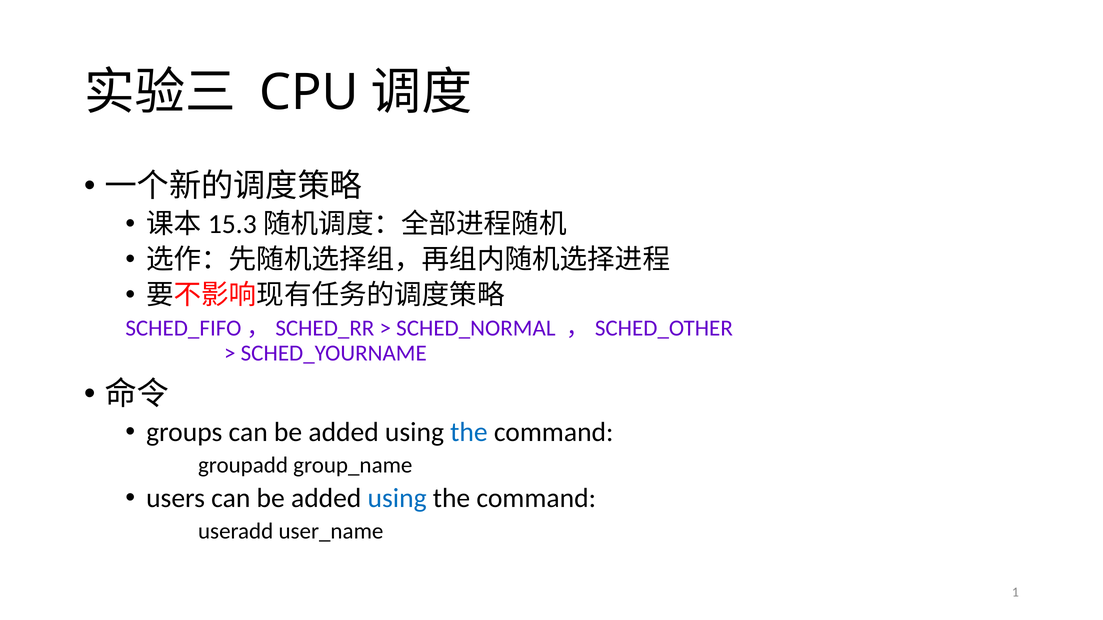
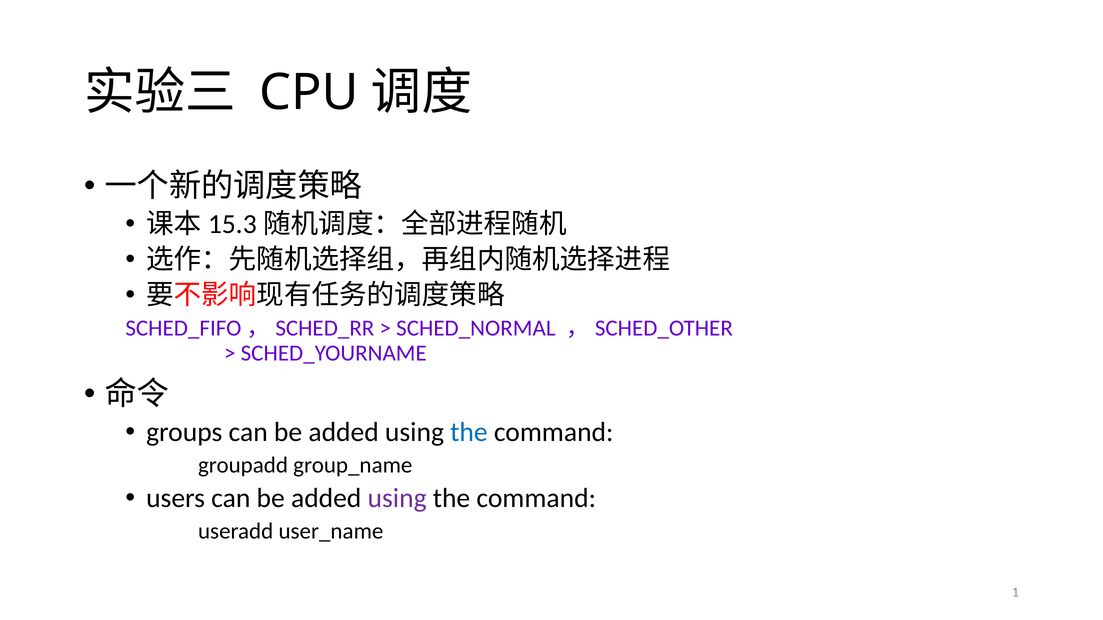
using colour: blue -> purple (397, 499)
